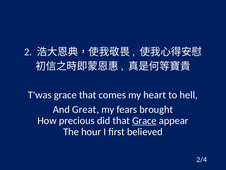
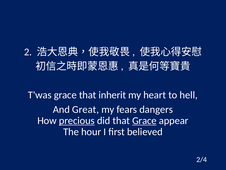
comes: comes -> inherit (112, 95)
brought: brought -> dangers (156, 109)
precious underline: none -> present (77, 120)
